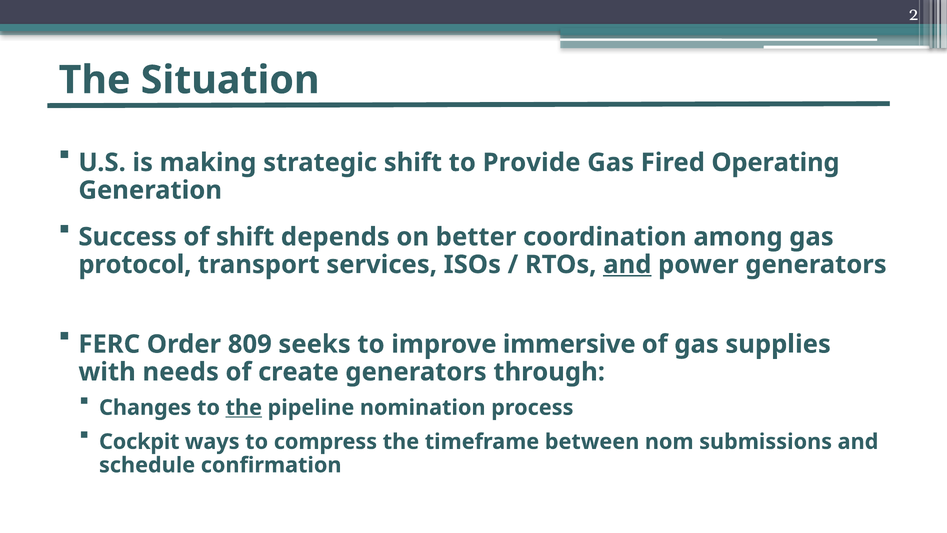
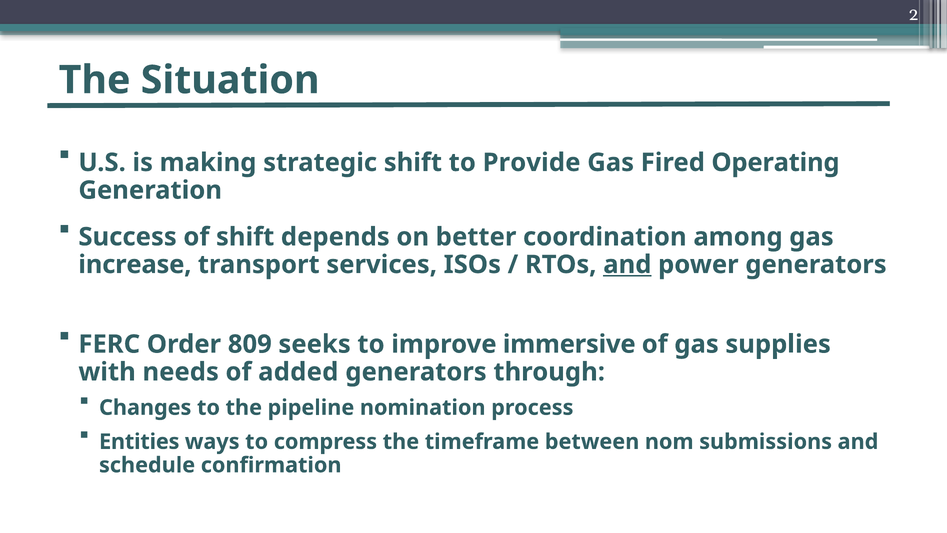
protocol: protocol -> increase (135, 264)
create: create -> added (298, 372)
the underline: present -> none (244, 407)
Cockpit: Cockpit -> Entities (139, 441)
